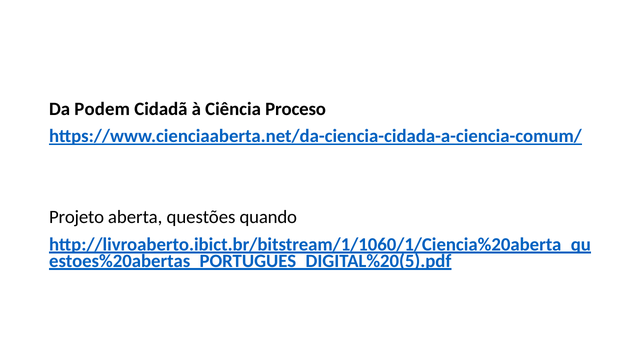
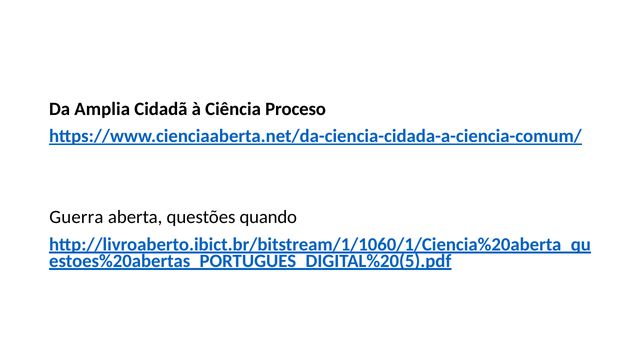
Podem: Podem -> Amplia (102, 109)
Projeto: Projeto -> Guerra (76, 217)
